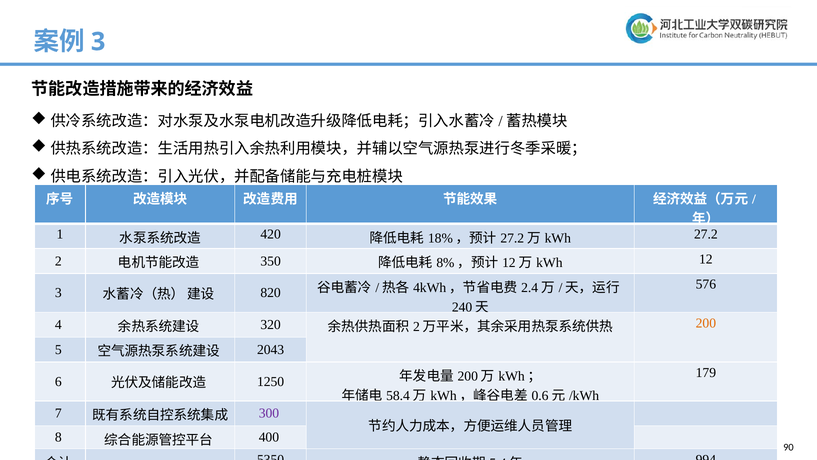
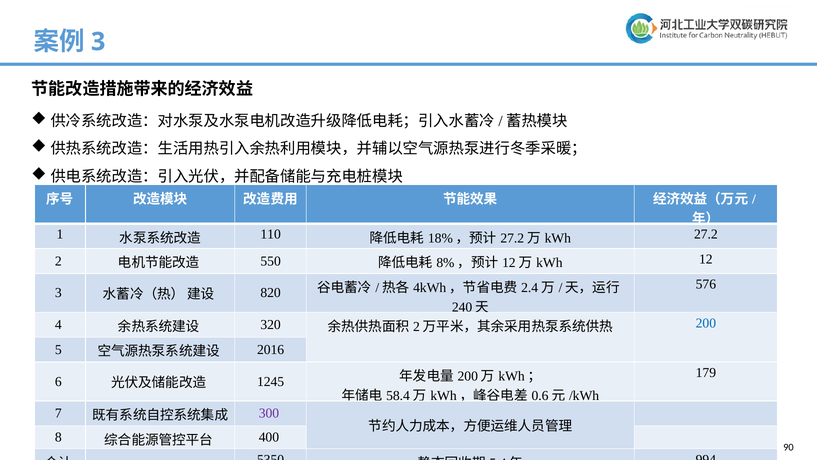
420: 420 -> 110 (271, 234)
350: 350 -> 550 (271, 261)
200 colour: orange -> blue (706, 323)
2043: 2043 -> 2016 (271, 349)
1250: 1250 -> 1245 (271, 381)
